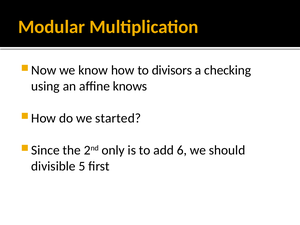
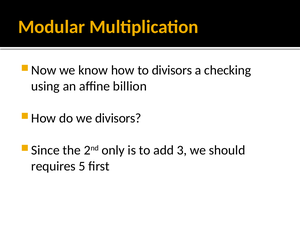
knows: knows -> billion (130, 86)
we started: started -> divisors (118, 118)
6: 6 -> 3 (182, 150)
divisible: divisible -> requires (53, 166)
